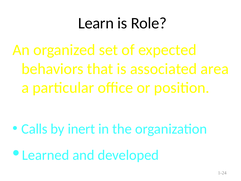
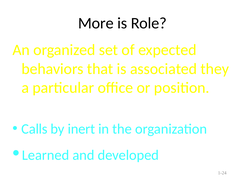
Learn: Learn -> More (96, 23)
area: area -> they (215, 69)
